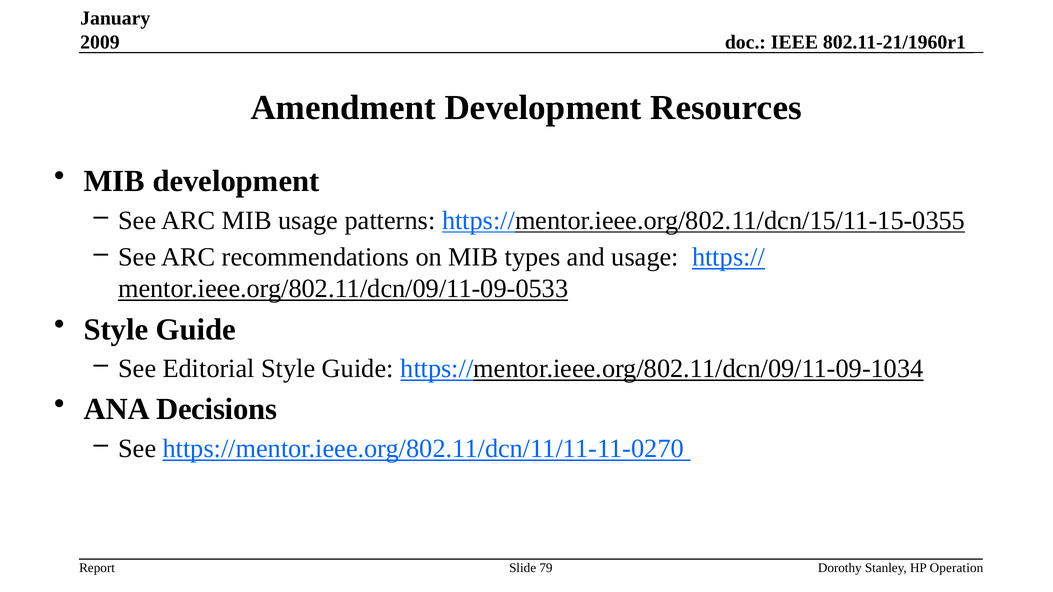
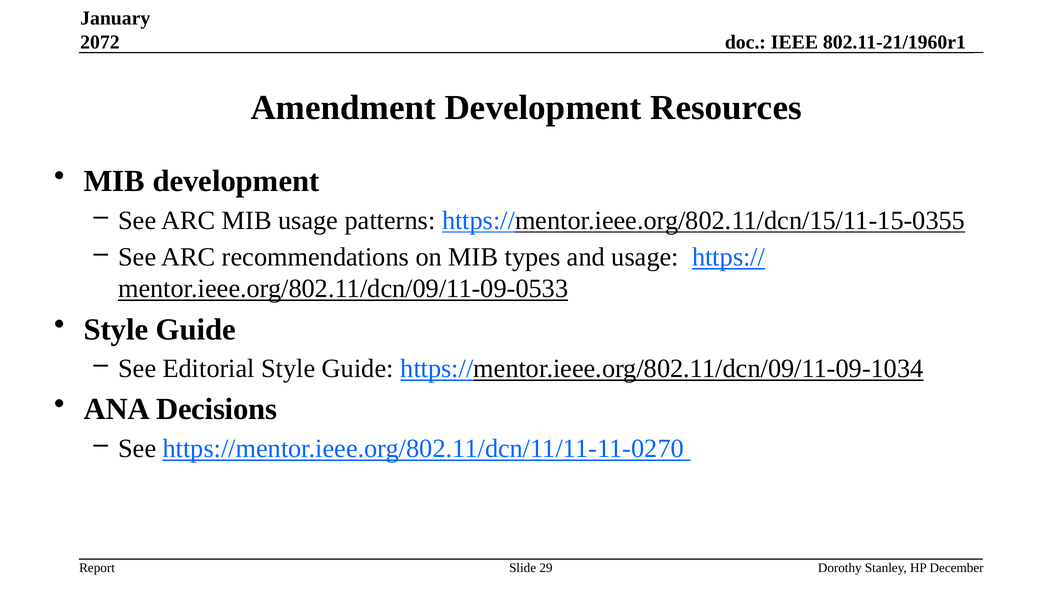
2009: 2009 -> 2072 (100, 42)
79: 79 -> 29 (546, 568)
Operation: Operation -> December (957, 568)
